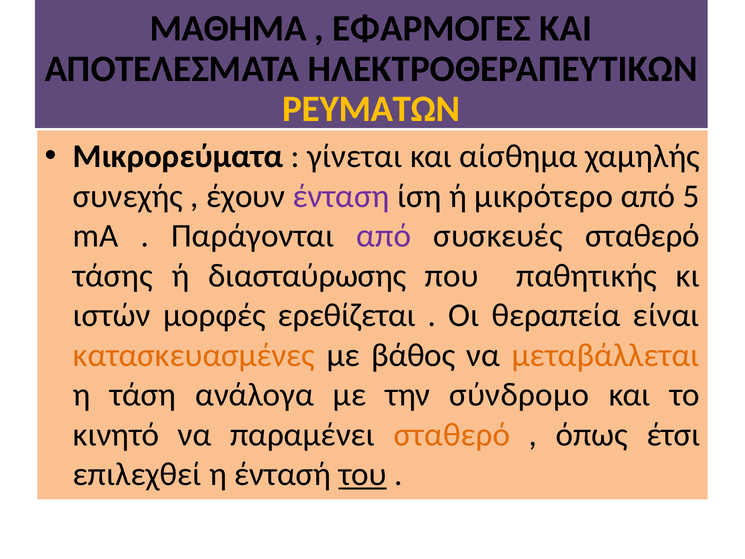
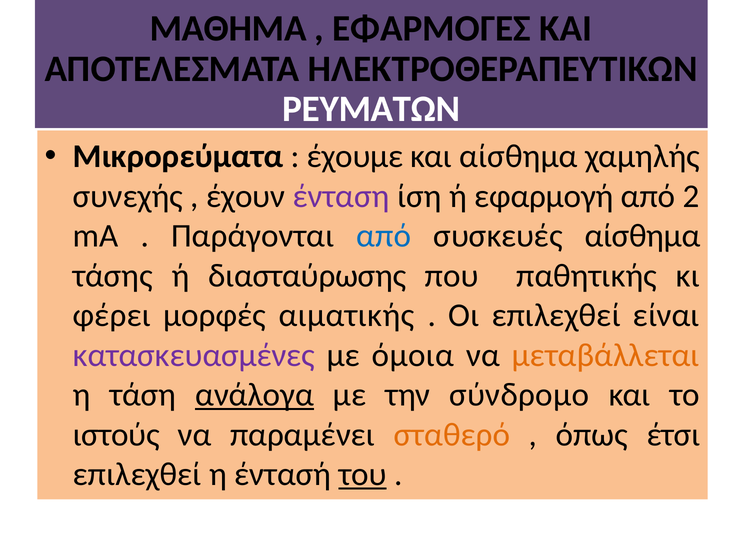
ΡΕΥΜΑΤΩΝ colour: yellow -> white (371, 109)
γίνεται: γίνεται -> έχουμε (355, 156)
μικρότερο: μικρότερο -> εφαρμογή (544, 196)
5: 5 -> 2 (691, 196)
από colour: purple -> blue (384, 236)
συσκευές σταθερό: σταθερό -> αίσθημα (643, 236)
ιστών: ιστών -> φέρει (112, 315)
ερεθίζεται: ερεθίζεται -> αιματικής (346, 315)
Οι θεραπεία: θεραπεία -> επιλεχθεί (556, 315)
κατασκευασμένες colour: orange -> purple (194, 355)
βάθος: βάθος -> όμοια (413, 355)
ανάλογα underline: none -> present (255, 395)
κινητό: κινητό -> ιστούς (116, 434)
